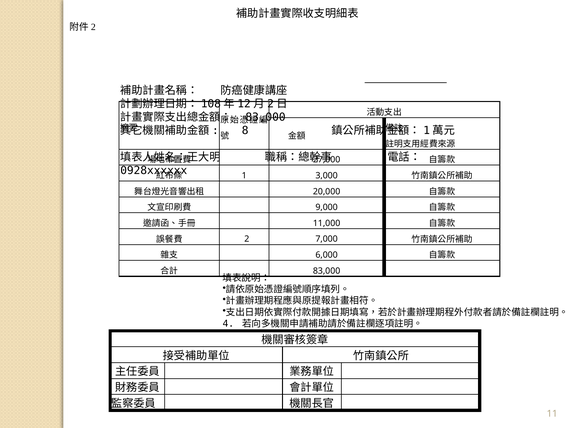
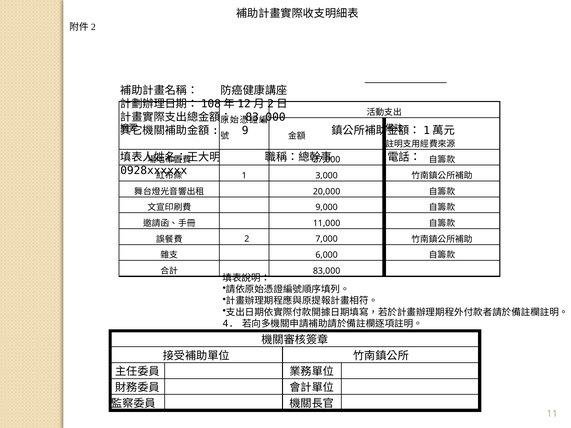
8: 8 -> 9 (245, 131)
